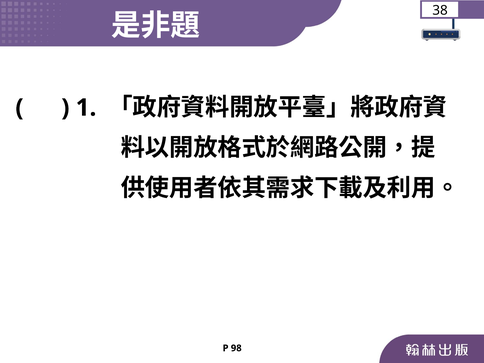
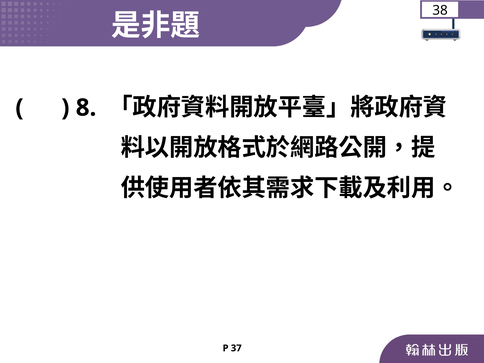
1: 1 -> 8 (86, 108)
98: 98 -> 37 (236, 348)
